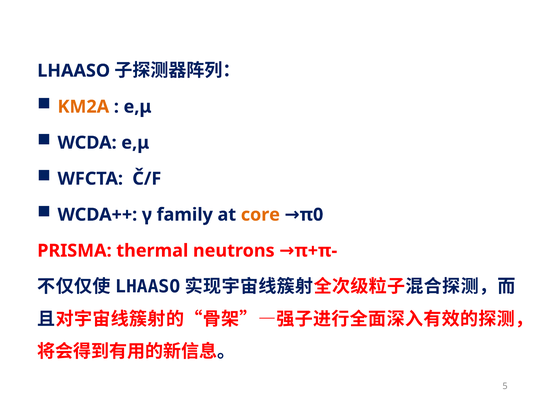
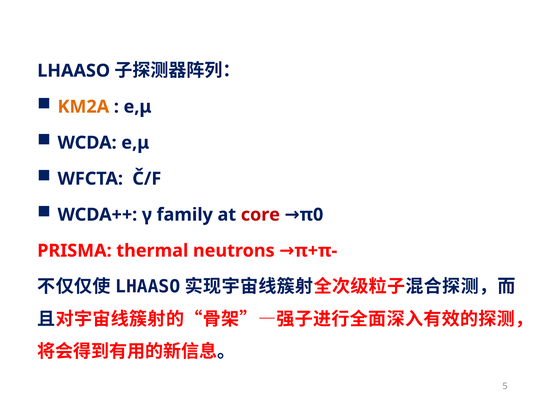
core colour: orange -> red (260, 215)
